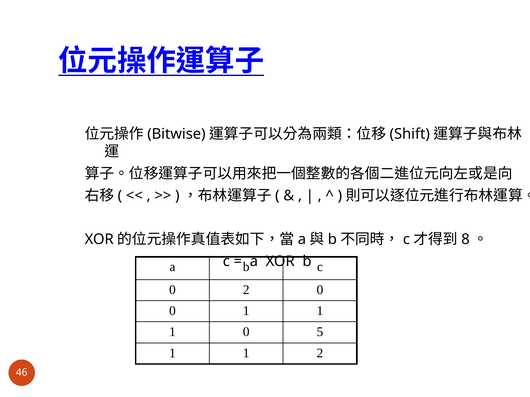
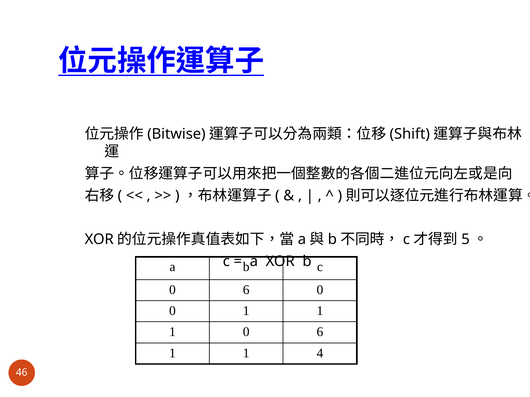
8: 8 -> 5 (465, 240)
2: 2 -> 6 (246, 290)
1 0 5: 5 -> 6 (320, 332)
1 2: 2 -> 4 (320, 353)
